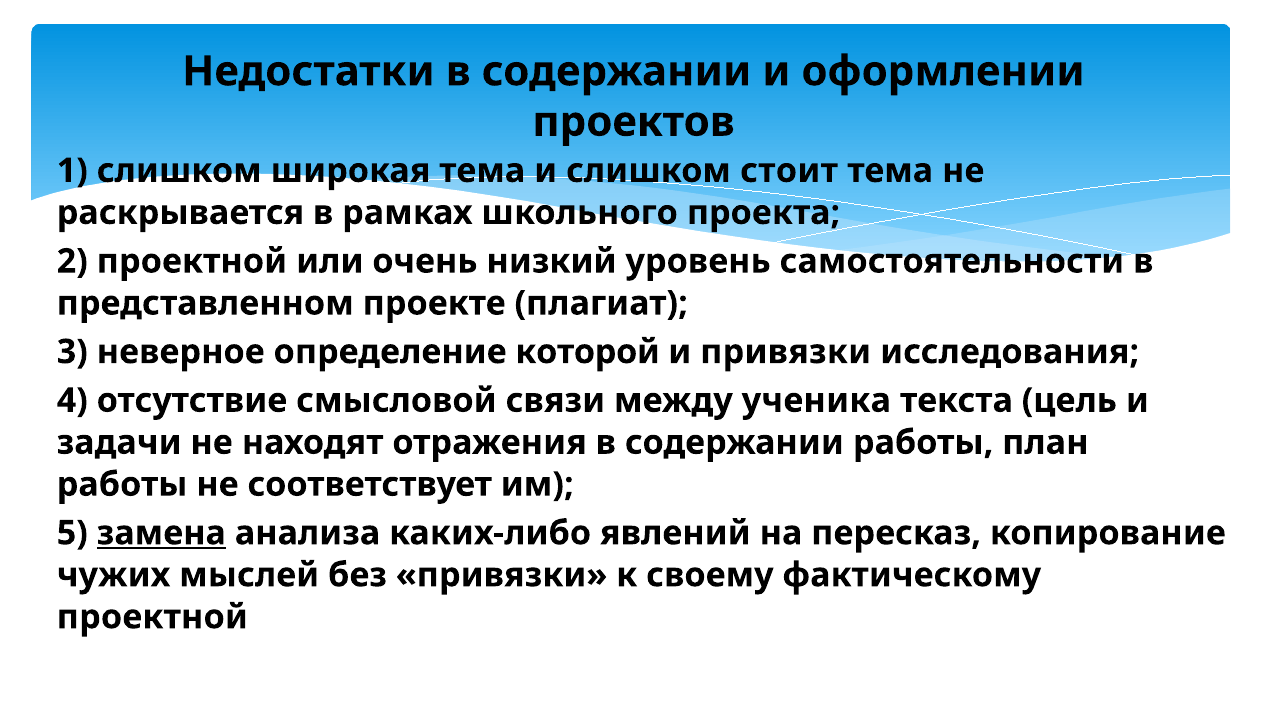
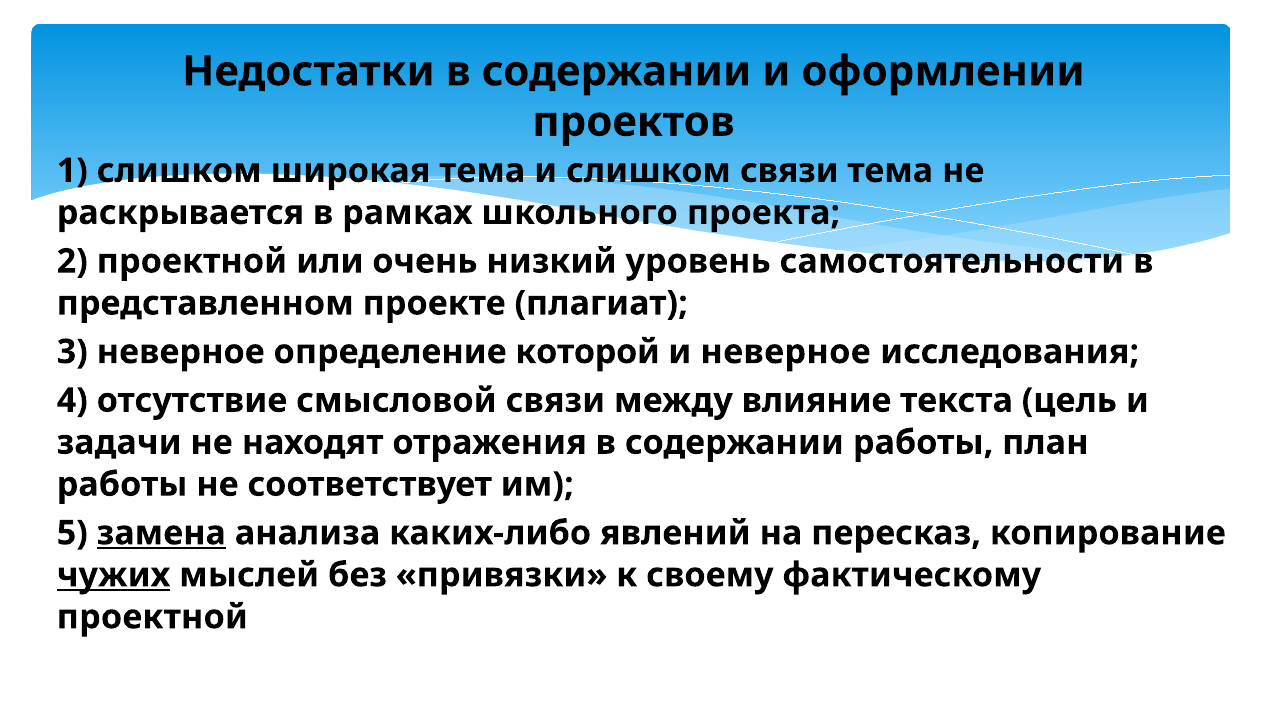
слишком стоит: стоит -> связи (789, 171)
и привязки: привязки -> неверное (786, 352)
ученика: ученика -> влияние (816, 401)
чужих underline: none -> present (114, 575)
